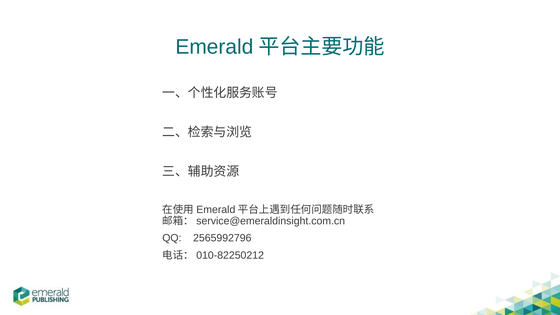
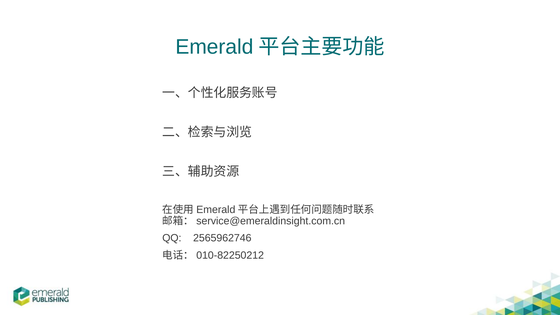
2565992796: 2565992796 -> 2565962746 (222, 238)
